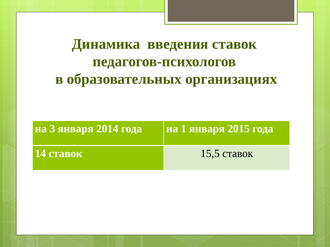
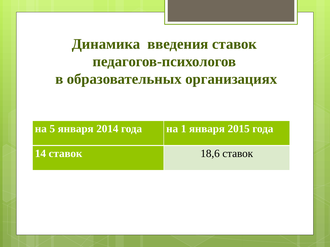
3: 3 -> 5 (52, 129)
15,5: 15,5 -> 18,6 (210, 154)
